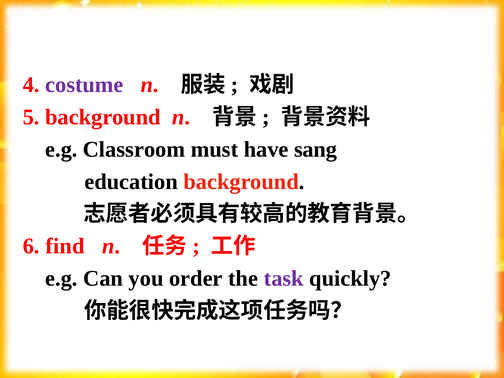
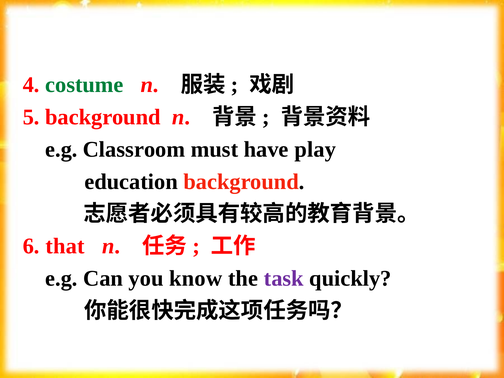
costume colour: purple -> green (84, 85)
sang: sang -> play (315, 149)
find: find -> that (65, 246)
order: order -> know (196, 278)
